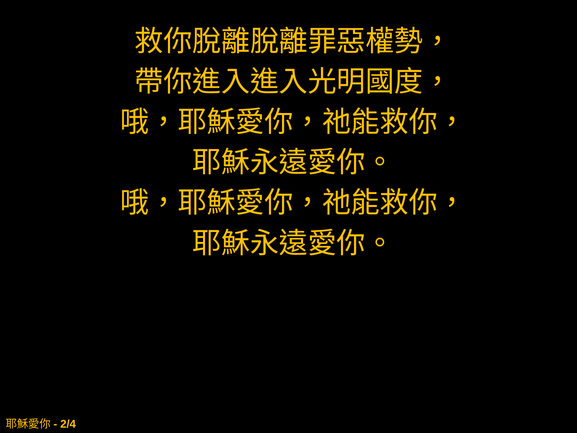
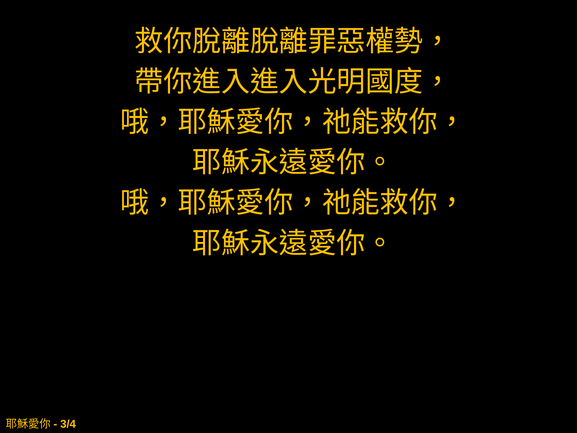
2/4: 2/4 -> 3/4 (68, 424)
